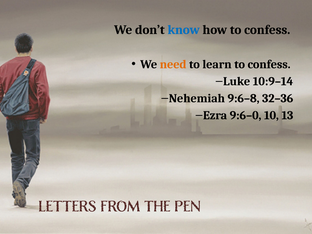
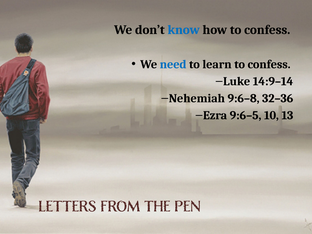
need colour: orange -> blue (173, 64)
10:9–14: 10:9–14 -> 14:9–14 (273, 81)
9:6–0: 9:6–0 -> 9:6–5 (246, 115)
